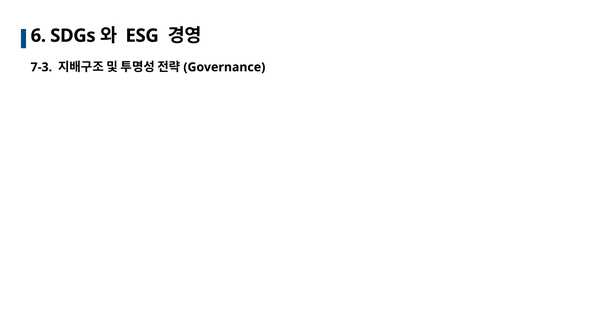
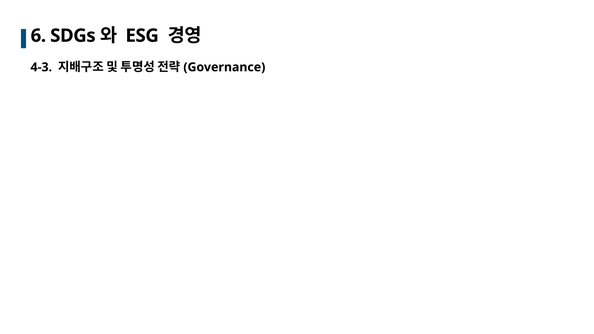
7-3: 7-3 -> 4-3 (41, 67)
